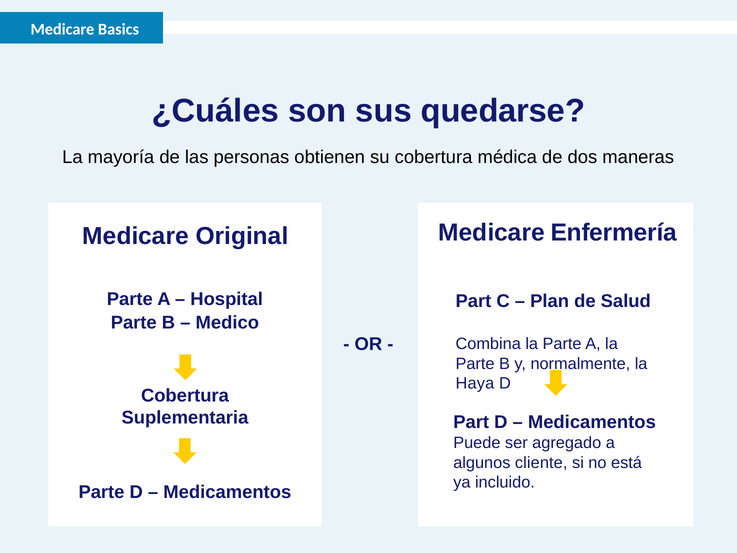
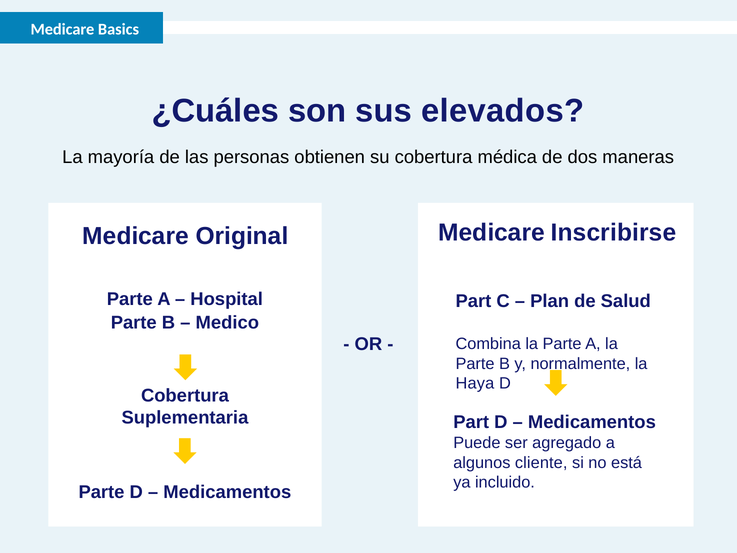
quedarse: quedarse -> elevados (503, 111)
Enfermería: Enfermería -> Inscribirse (614, 232)
